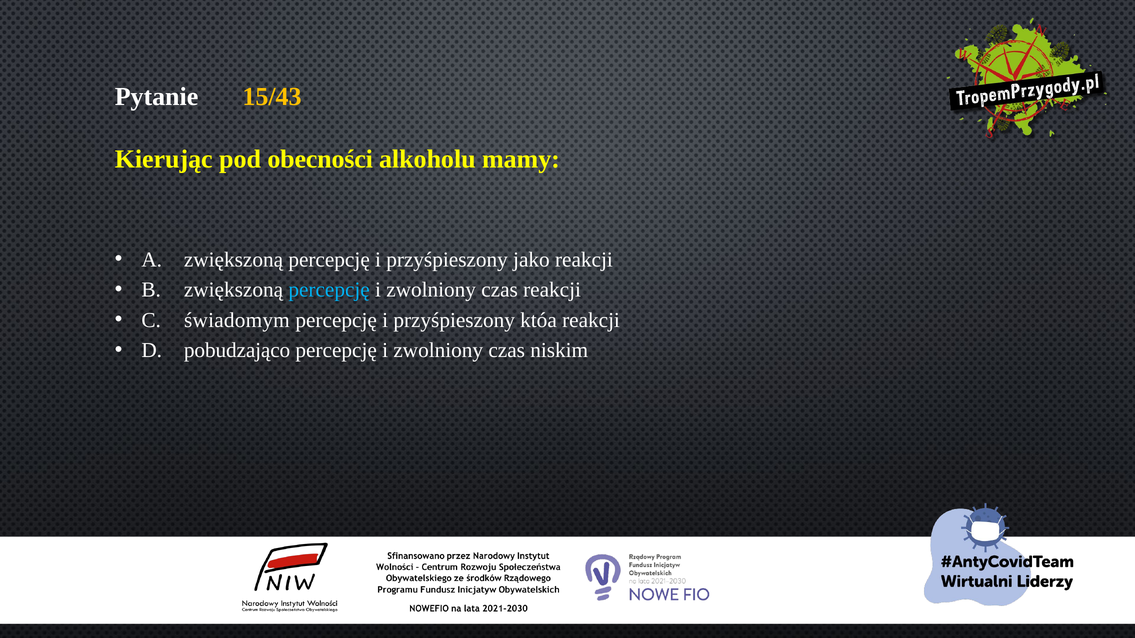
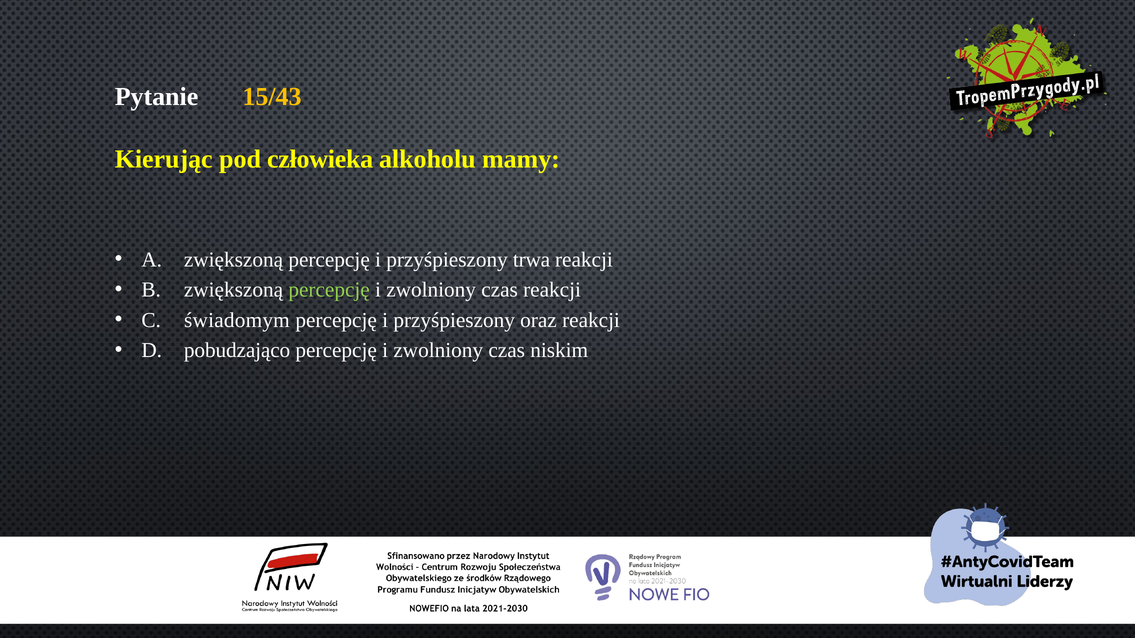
obecności: obecności -> człowieka (320, 159)
jako: jako -> trwa (532, 260)
percepcję colour: light blue -> light green (329, 290)
któa: któa -> oraz (539, 320)
